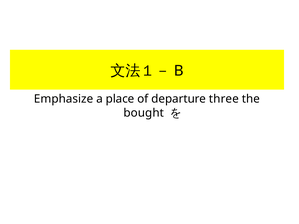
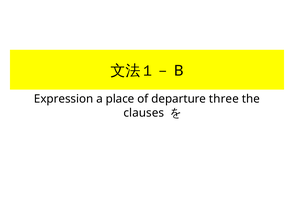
Emphasize: Emphasize -> Expression (64, 99)
bought: bought -> clauses (144, 113)
